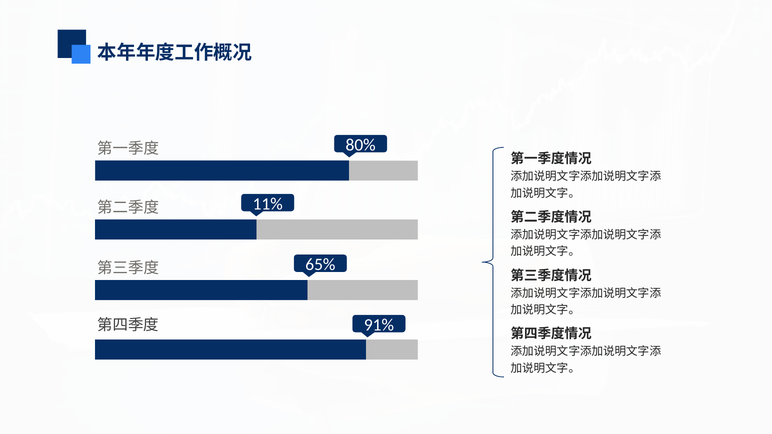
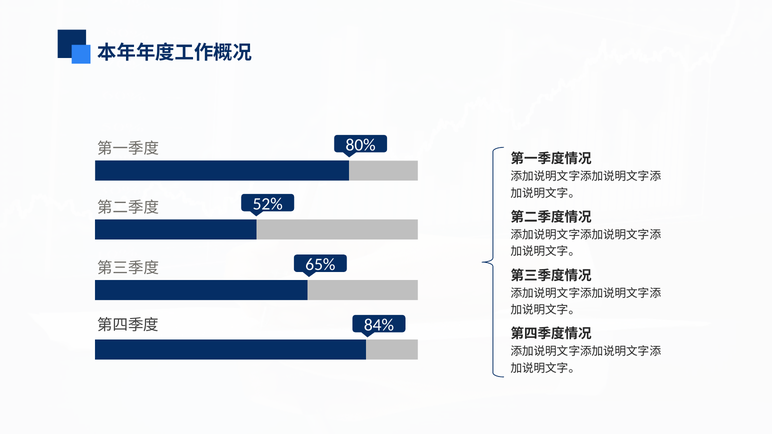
11%: 11% -> 52% (268, 204)
91%: 91% -> 84% (379, 325)
